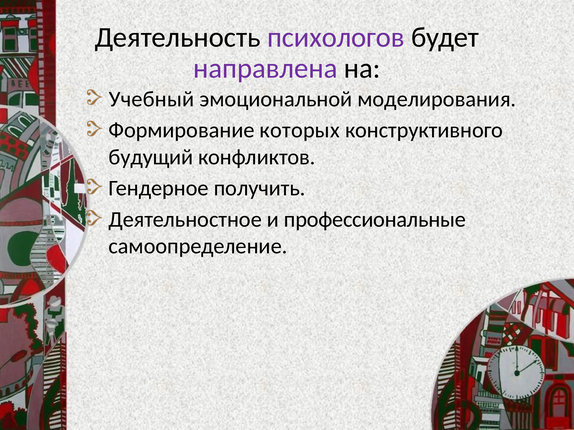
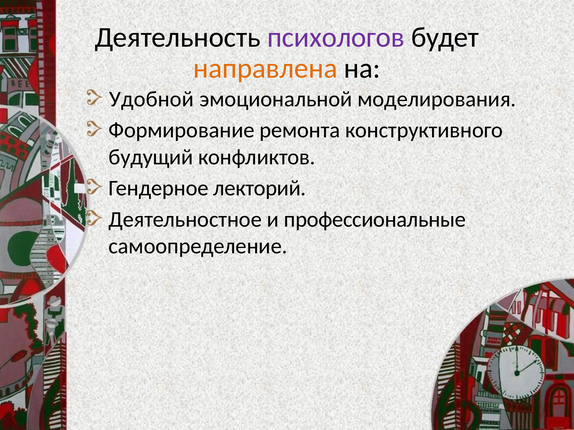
направлена colour: purple -> orange (265, 68)
Учебный: Учебный -> Удобной (152, 99)
которых: которых -> ремонта (300, 130)
получить: получить -> лекторий (260, 188)
